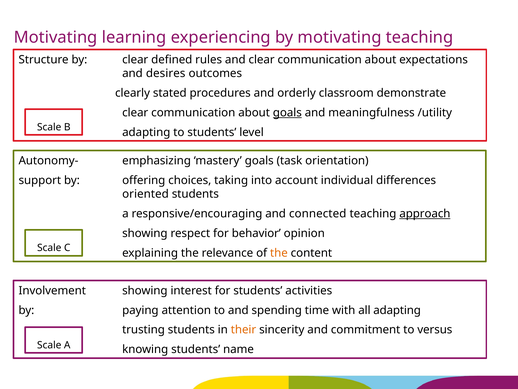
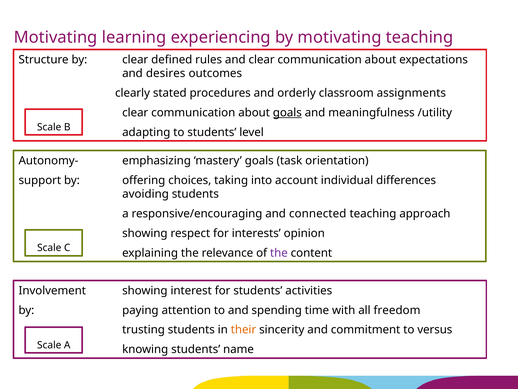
demonstrate: demonstrate -> assignments (411, 93)
oriented: oriented -> avoiding (146, 194)
approach underline: present -> none (425, 213)
behavior: behavior -> interests (256, 233)
the colour: orange -> purple (279, 253)
all adapting: adapting -> freedom (397, 310)
